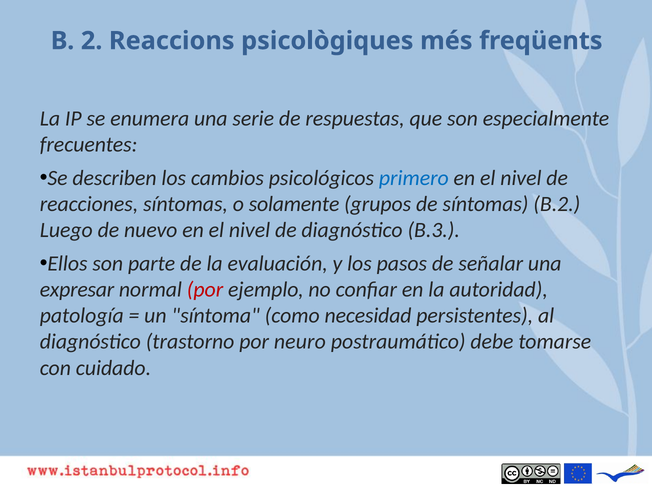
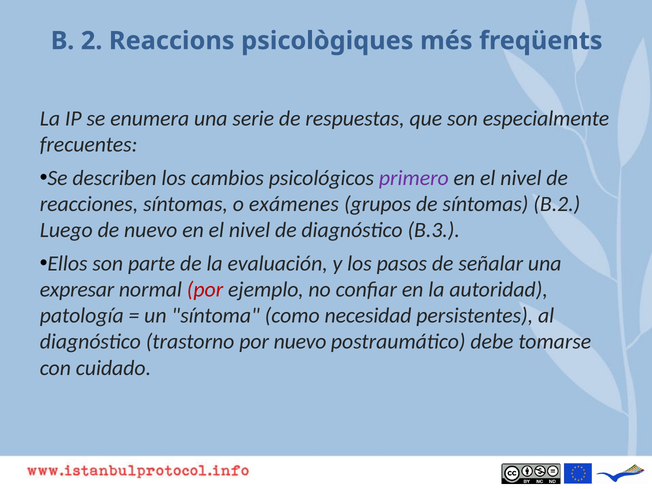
primero colour: blue -> purple (414, 178)
solamente: solamente -> exámenes (294, 204)
por neuro: neuro -> nuevo (300, 342)
